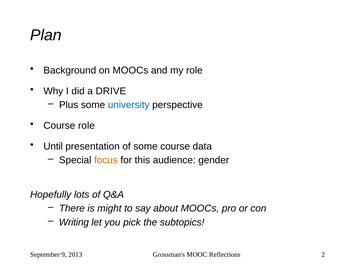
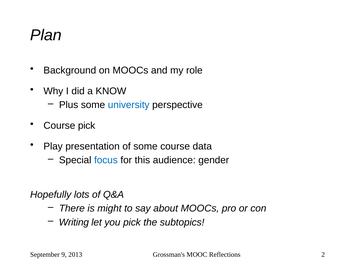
DRIVE: DRIVE -> KNOW (111, 91)
Course role: role -> pick (87, 126)
Until: Until -> Play (53, 147)
focus colour: orange -> blue (106, 160)
